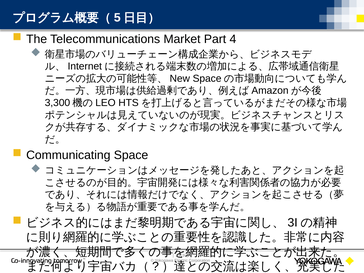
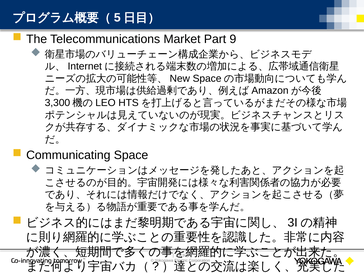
4: 4 -> 9 (233, 39)
